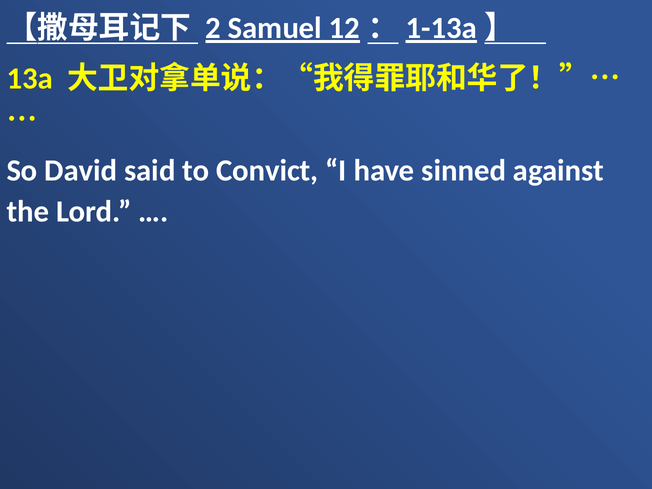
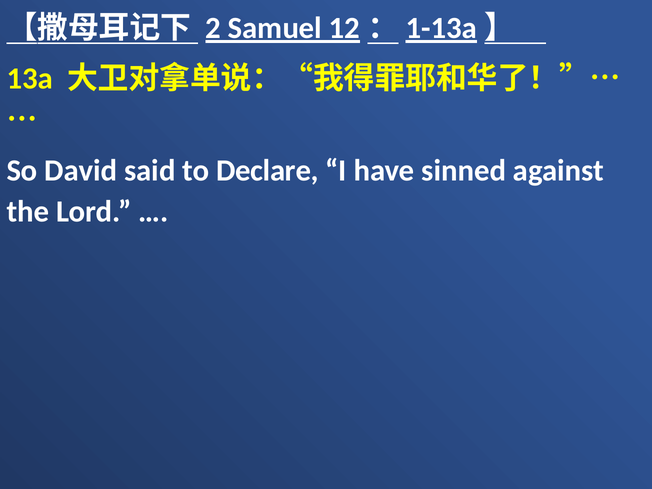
Convict: Convict -> Declare (267, 170)
